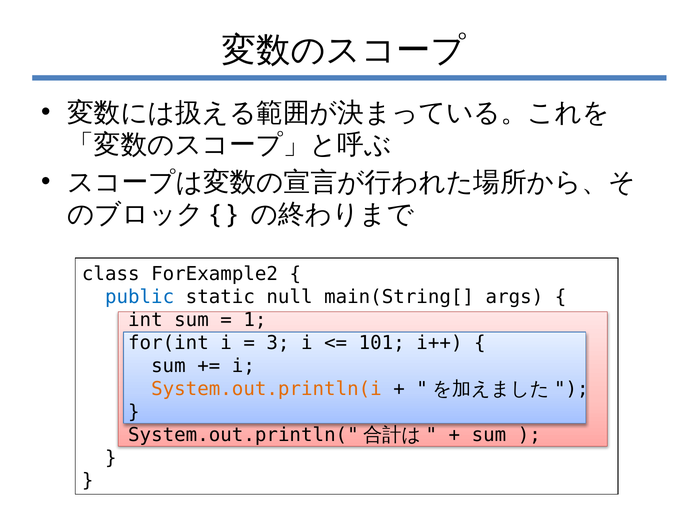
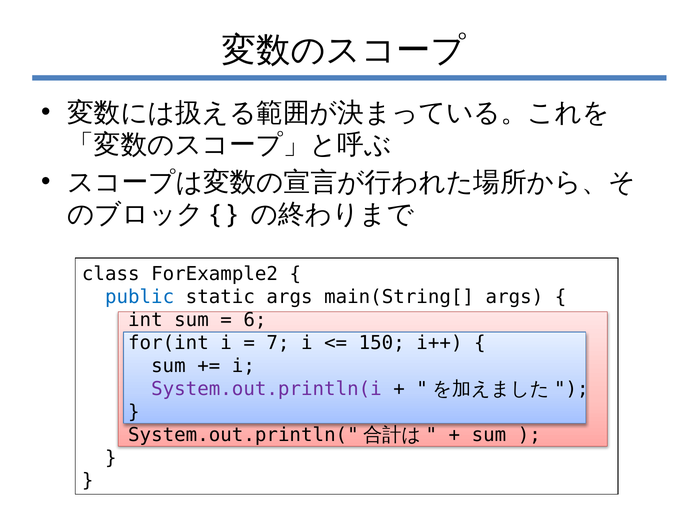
static null: null -> args (290, 297)
1: 1 -> 6 (255, 320)
3: 3 -> 7 (278, 343)
101: 101 -> 150 (382, 343)
System.out.println(i colour: orange -> purple (266, 389)
